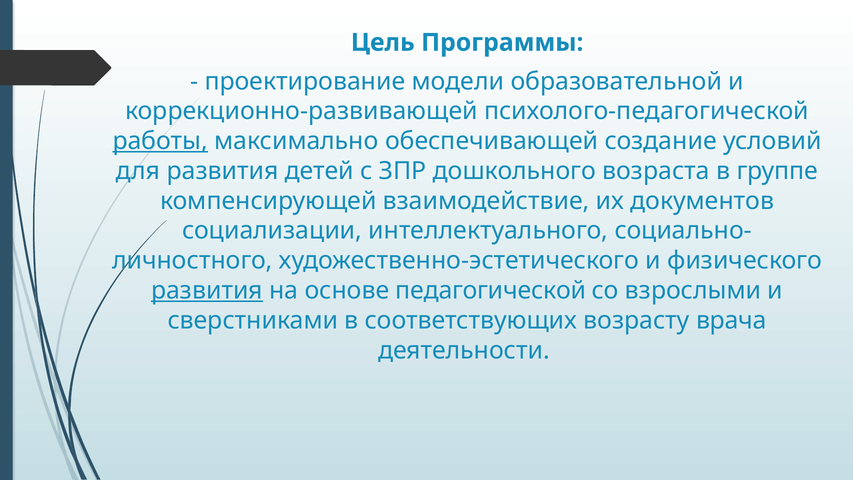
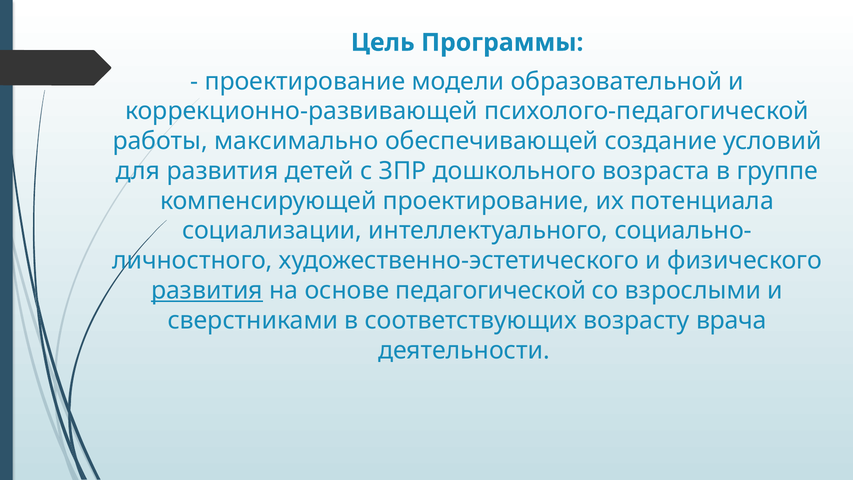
работы underline: present -> none (160, 141)
компенсирующей взаимодействие: взаимодействие -> проектирование (486, 201)
документов: документов -> потенциала (702, 201)
